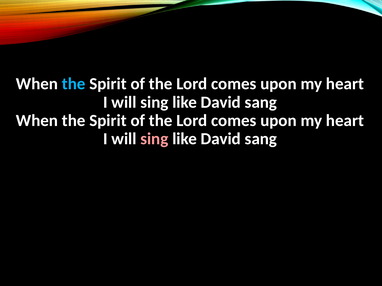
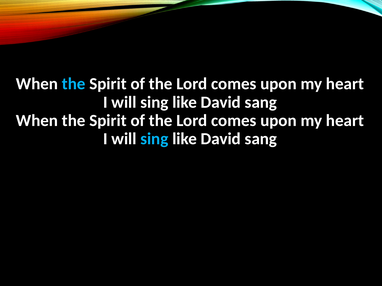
sing colour: pink -> light blue (154, 139)
